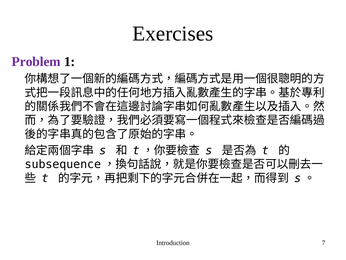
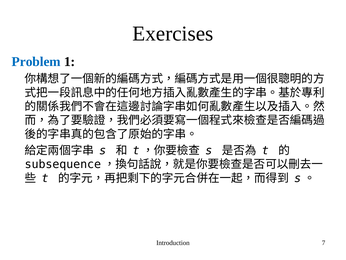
Problem colour: purple -> blue (36, 62)
